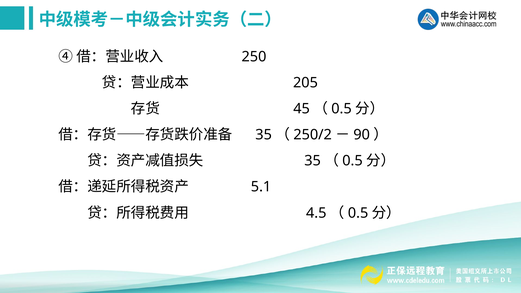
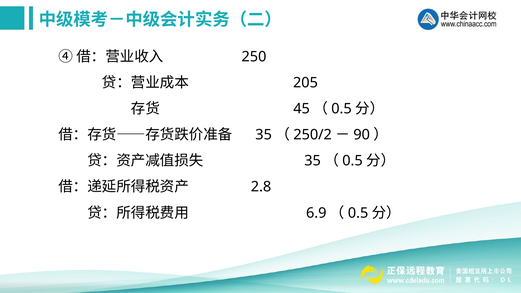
5.1: 5.1 -> 2.8 (261, 187)
4.5: 4.5 -> 6.9 (316, 213)
